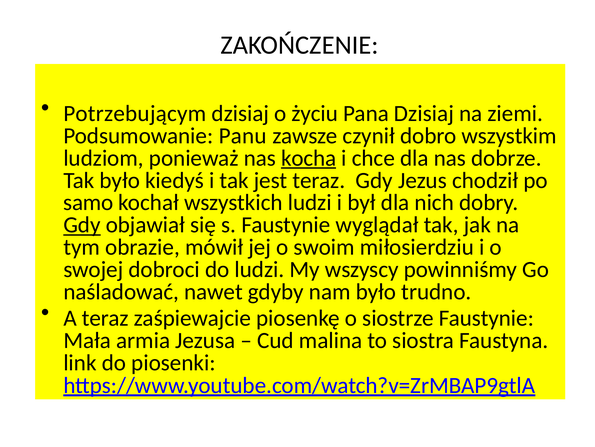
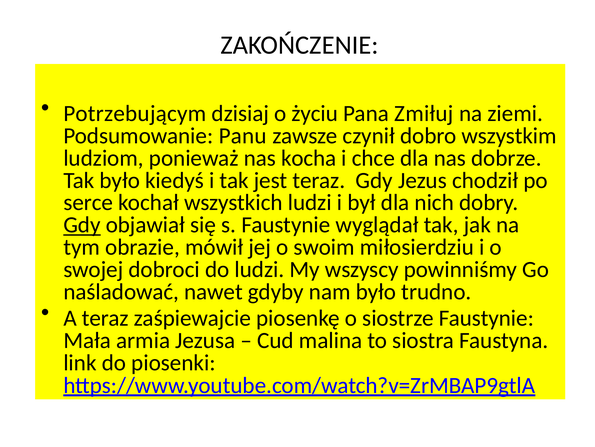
Pana Dzisiaj: Dzisiaj -> Zmiłuj (424, 113)
kocha underline: present -> none (309, 158)
samo: samo -> serce (88, 202)
